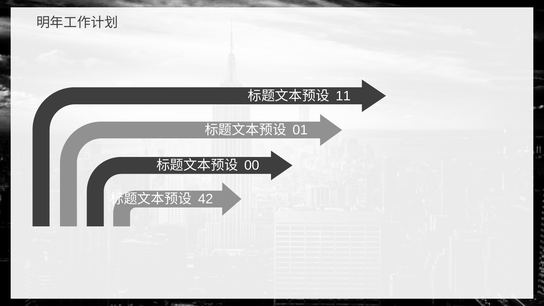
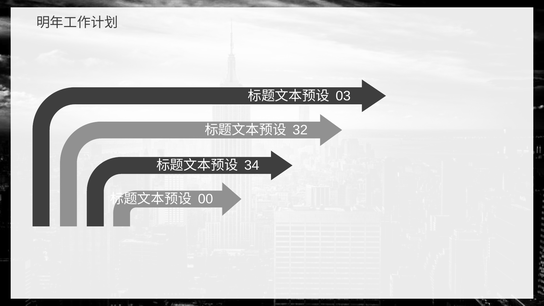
11: 11 -> 03 (343, 96)
01: 01 -> 32 (300, 130)
00: 00 -> 34 (252, 165)
42: 42 -> 00 (206, 199)
